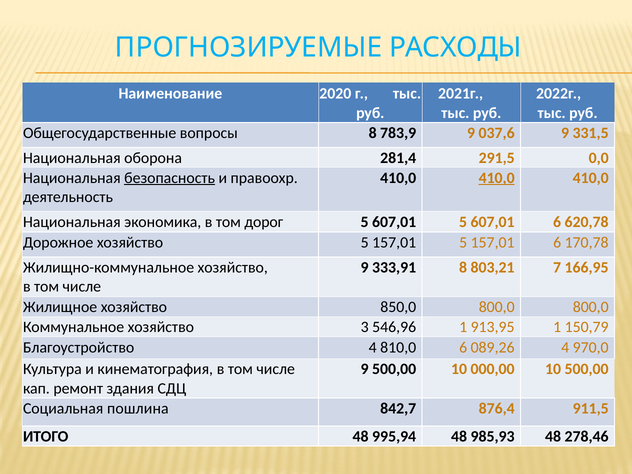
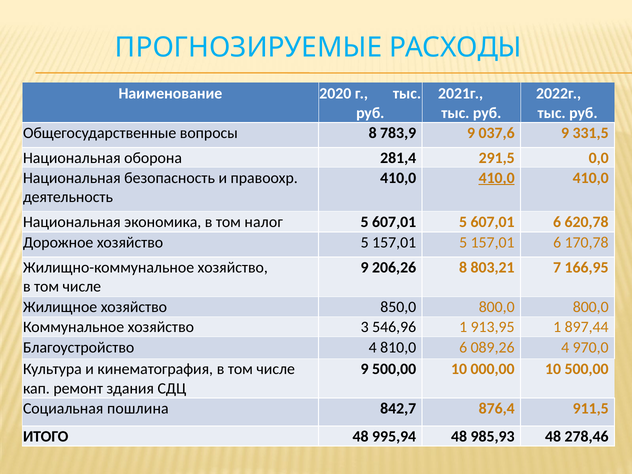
безопасность underline: present -> none (170, 178)
дорог: дорог -> налог (264, 222)
333,91: 333,91 -> 206,26 (394, 267)
150,79: 150,79 -> 897,44 (587, 327)
